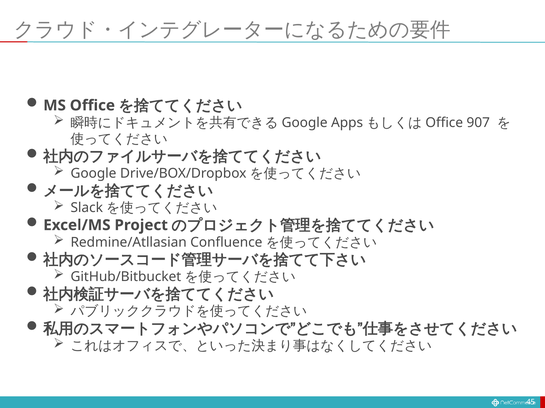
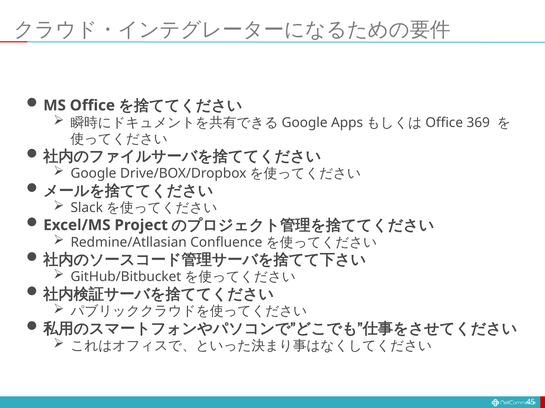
907: 907 -> 369 (478, 123)
